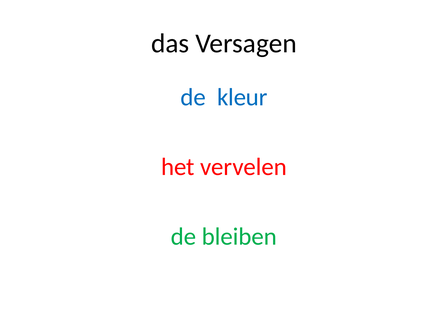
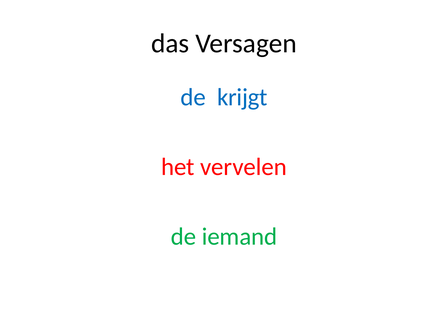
kleur: kleur -> krijgt (242, 97)
bleiben: bleiben -> iemand (240, 237)
